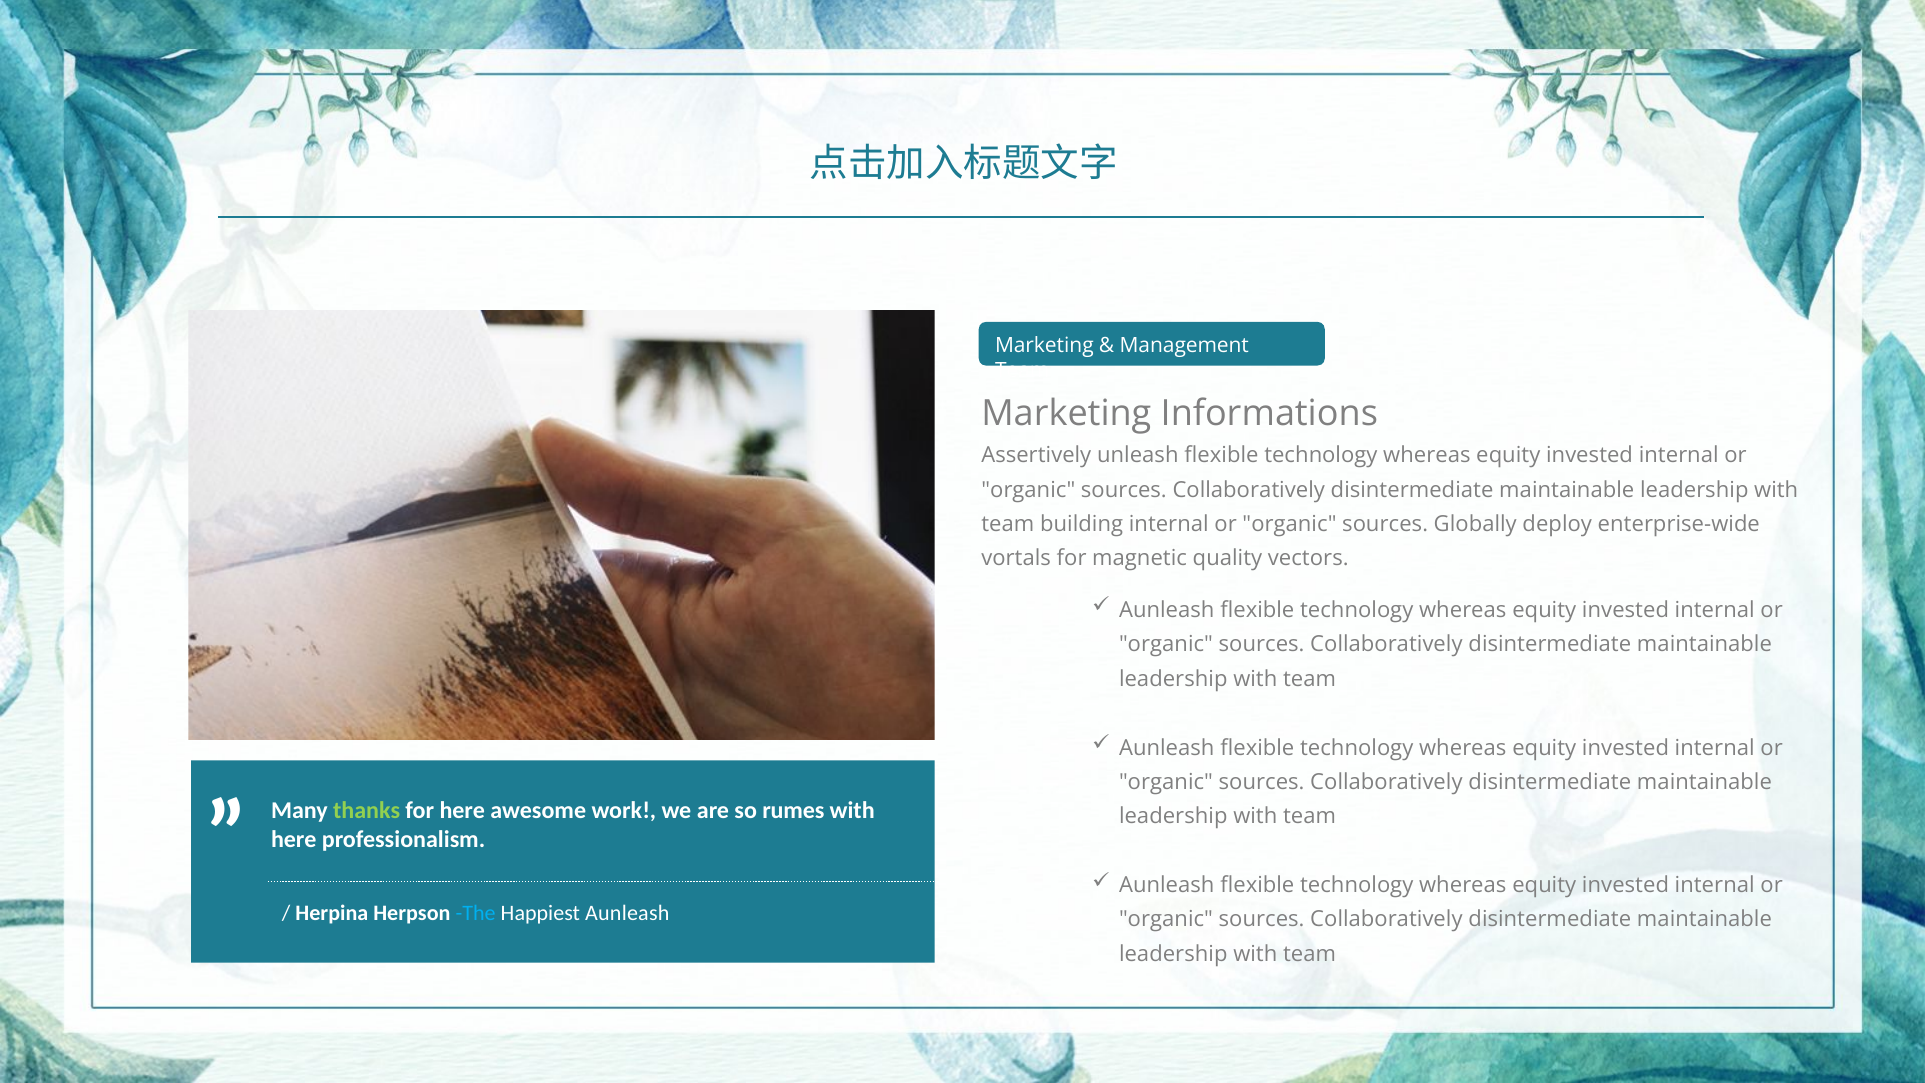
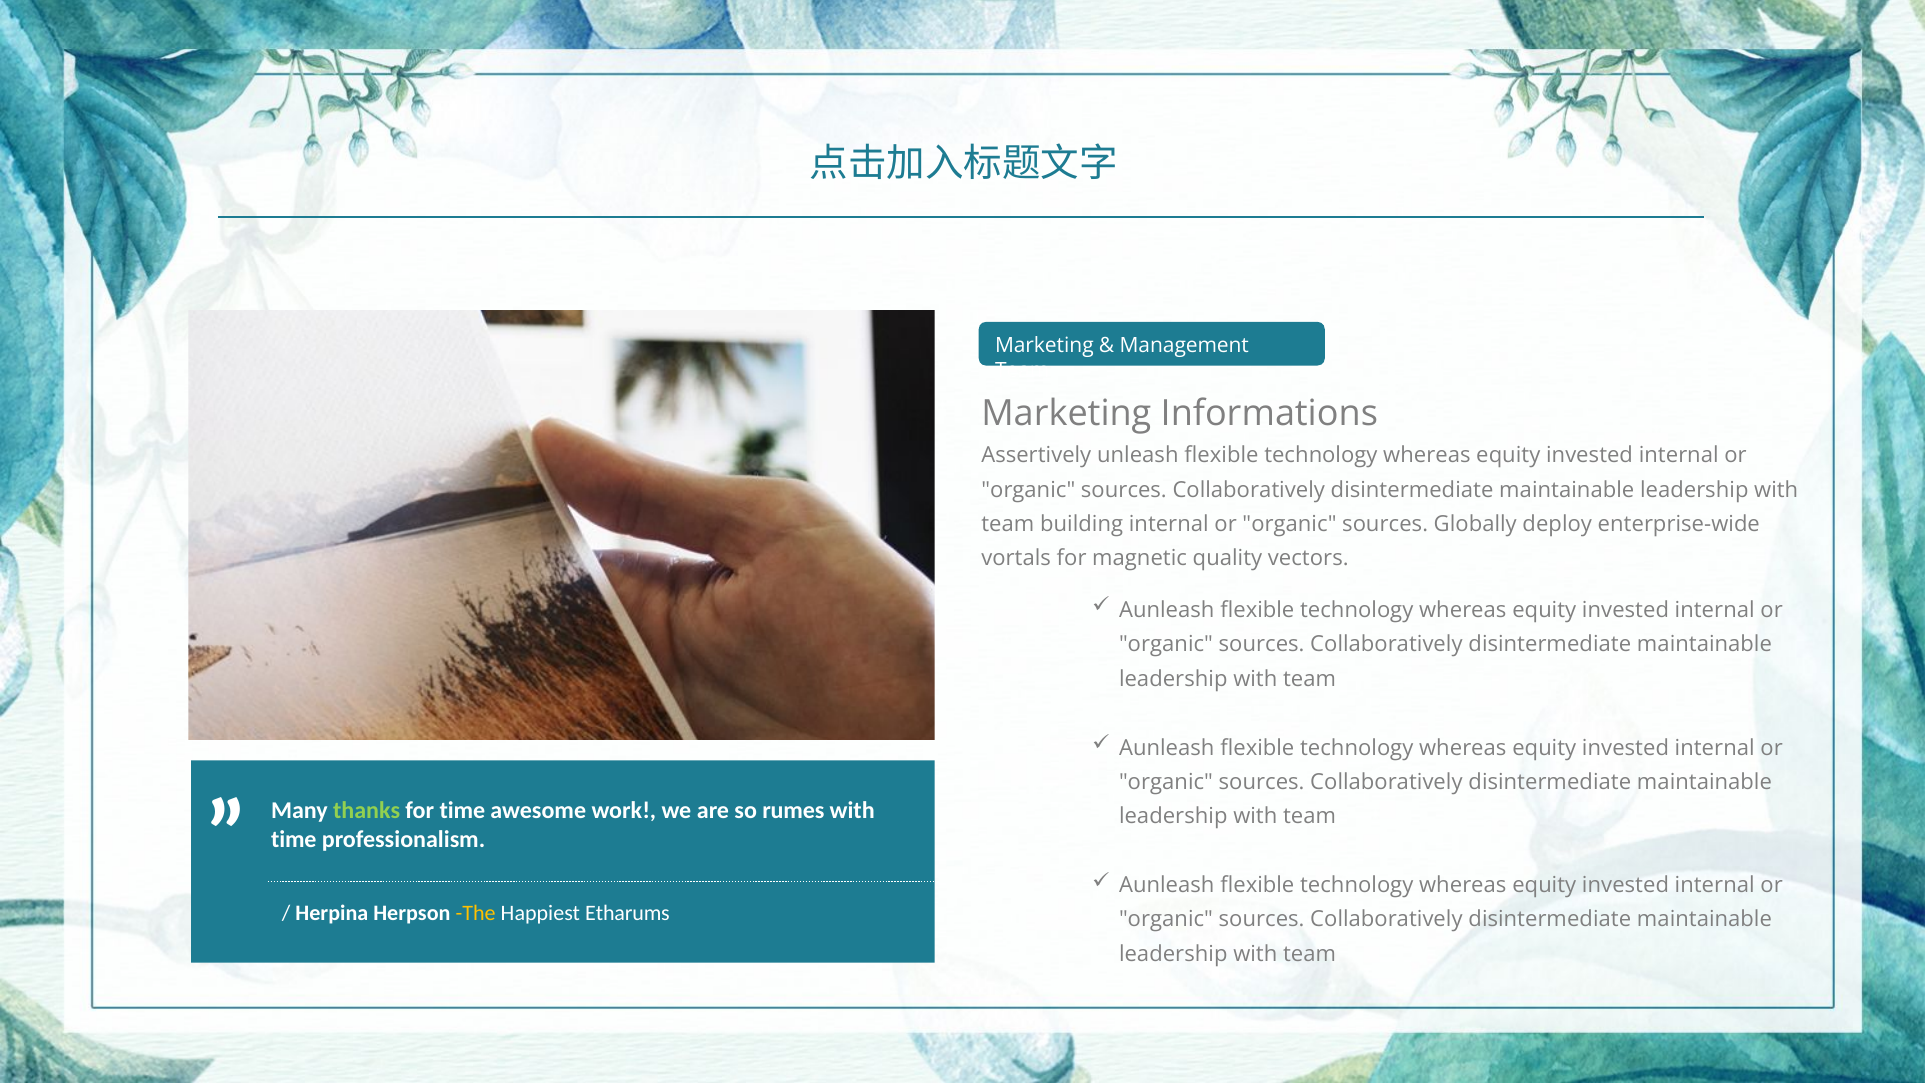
for here: here -> time (462, 811)
here: here -> time (294, 840)
The colour: light blue -> yellow (476, 913)
Happiest Aunleash: Aunleash -> Etharums (628, 913)
